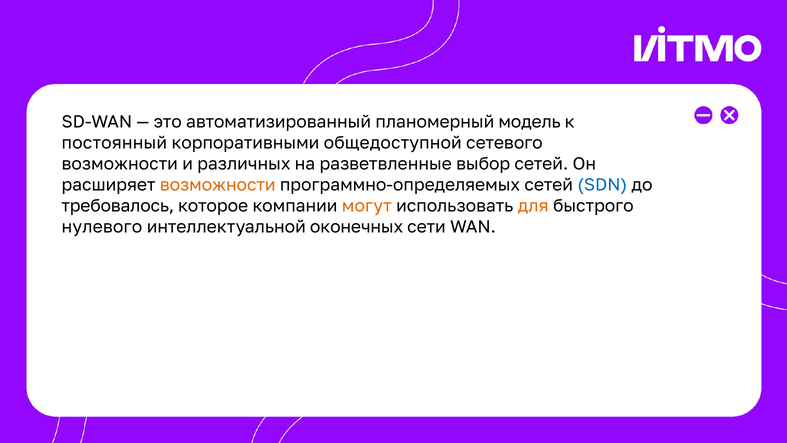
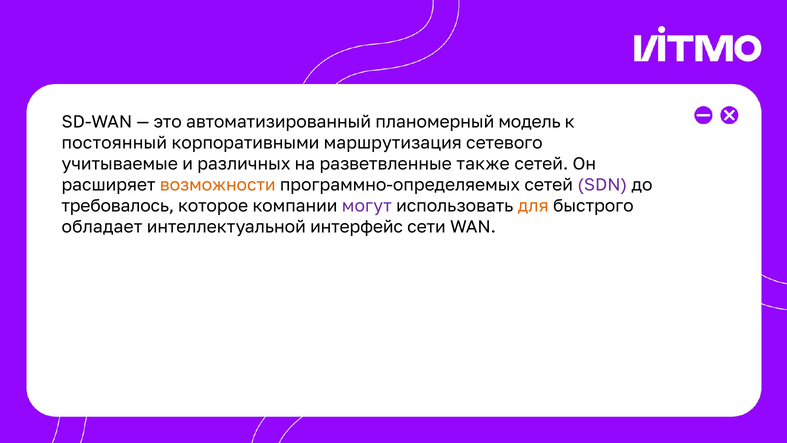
общедоступной: общедоступной -> маршрутизация (393, 143)
возможности: возможности -> учитываемые (120, 164)
выбор: выбор -> также (483, 164)
SDN colour: blue -> purple (602, 185)
могут colour: orange -> purple (367, 206)
нулевого: нулевого -> обладает (102, 227)
оконечных: оконечных -> интерфейс (357, 227)
